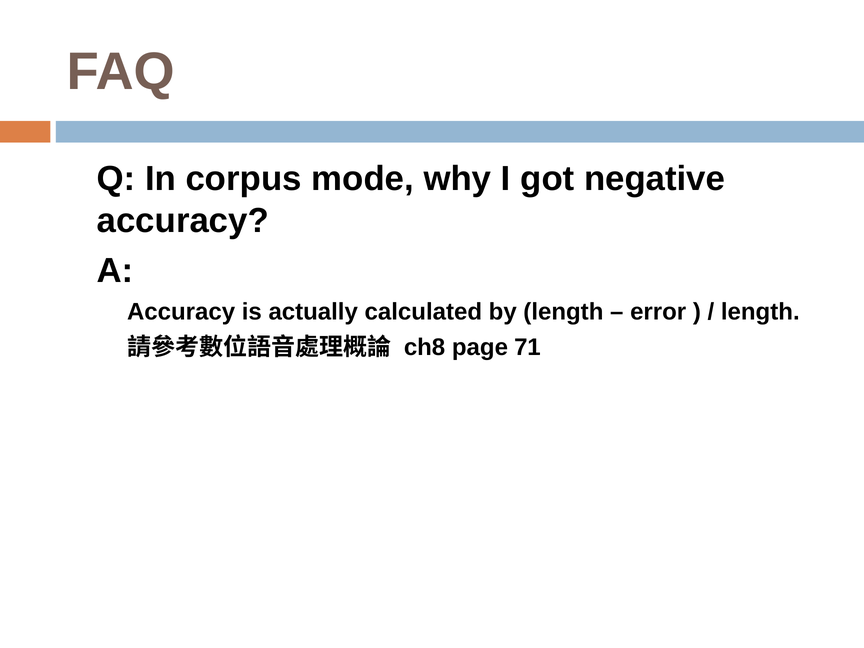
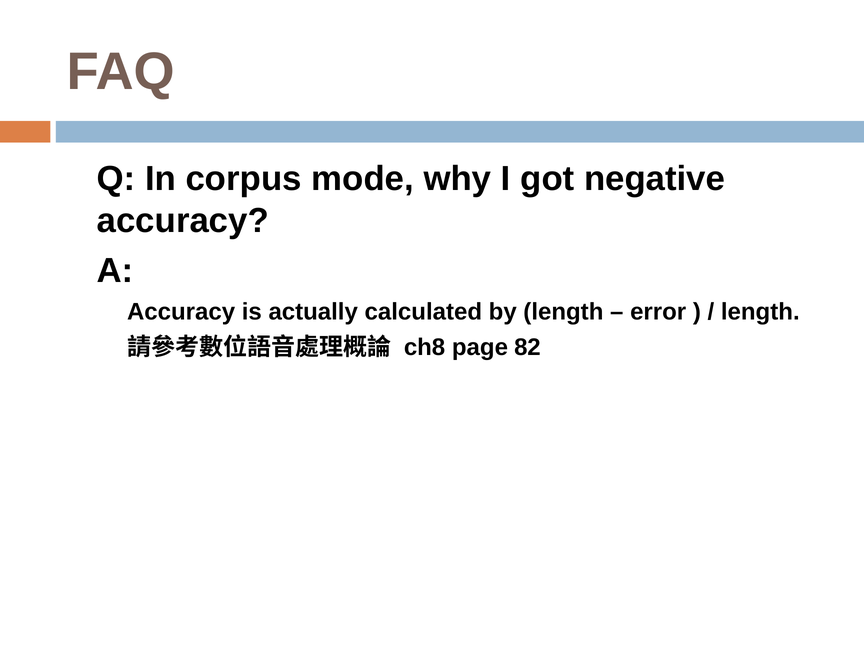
71: 71 -> 82 (527, 347)
